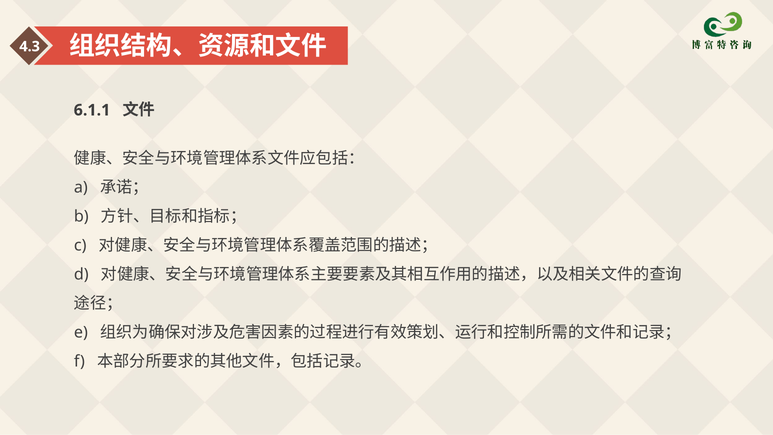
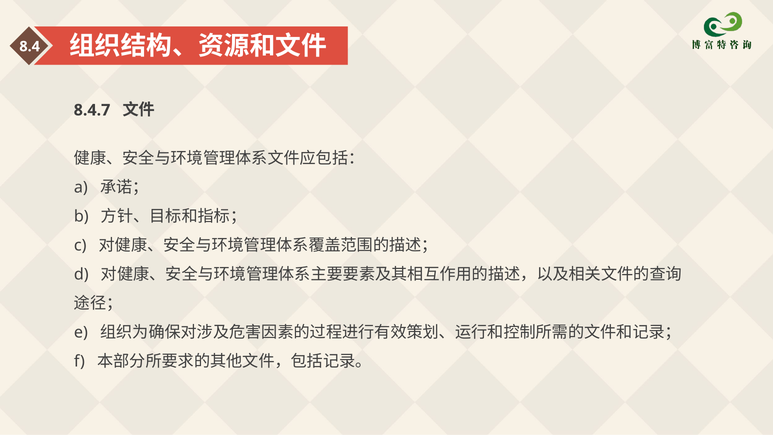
4.3: 4.3 -> 8.4 (30, 46)
6.1.1: 6.1.1 -> 8.4.7 (92, 110)
